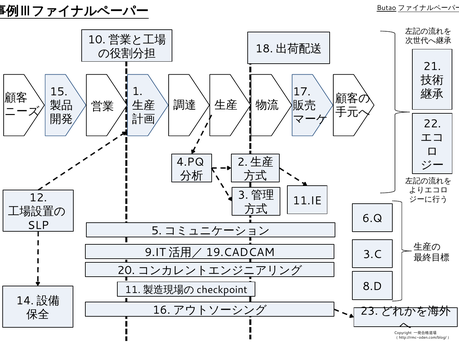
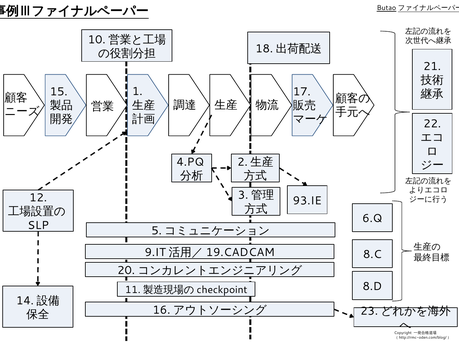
11.IE: 11.IE -> 93.IE (307, 201)
3.C: 3.C -> 8.C (372, 255)
